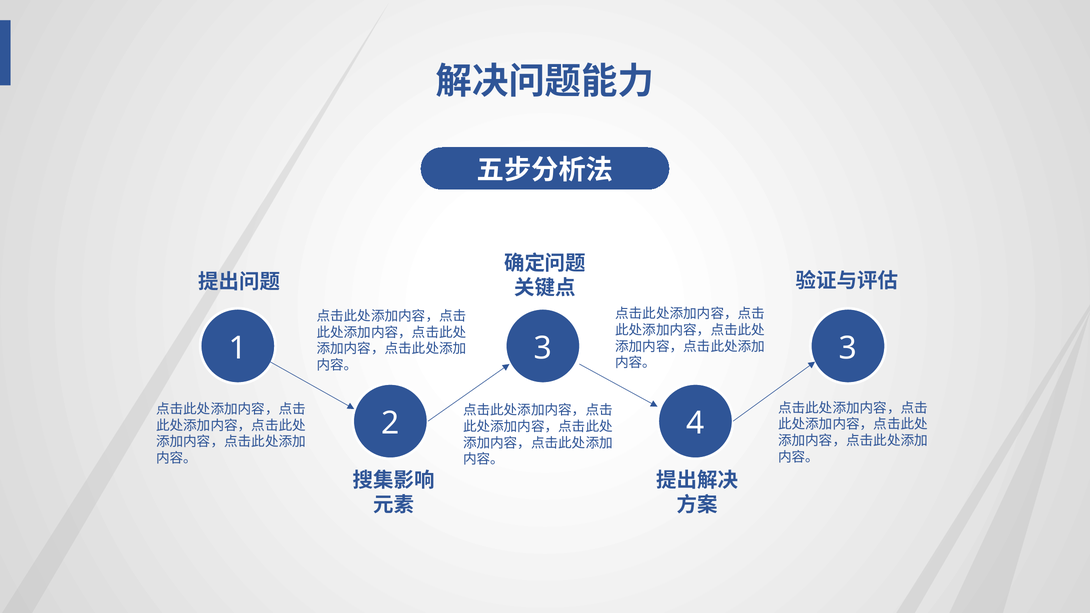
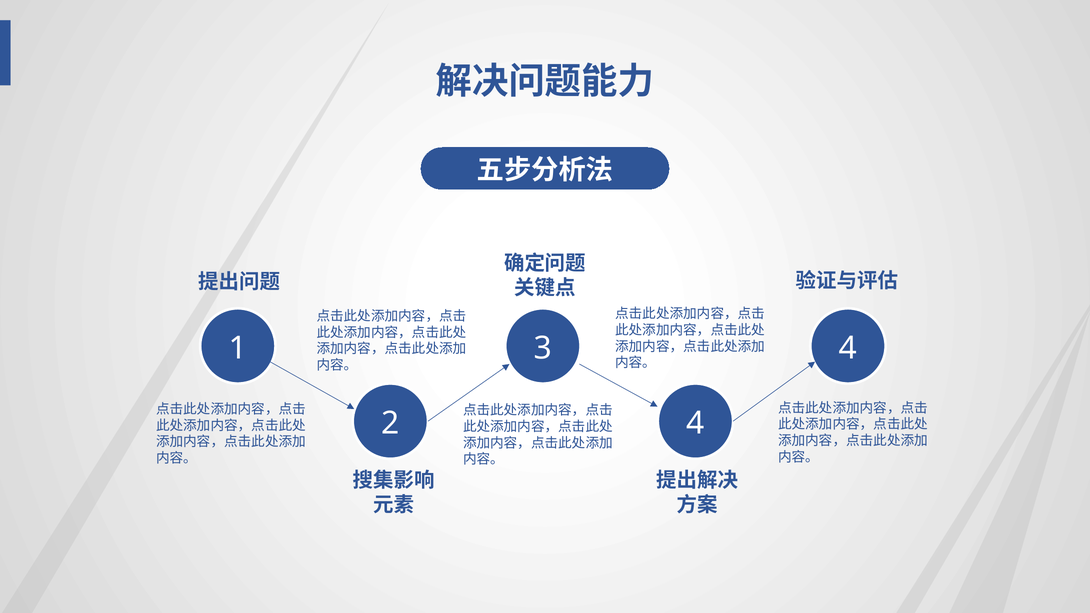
3 3: 3 -> 4 (848, 348)
